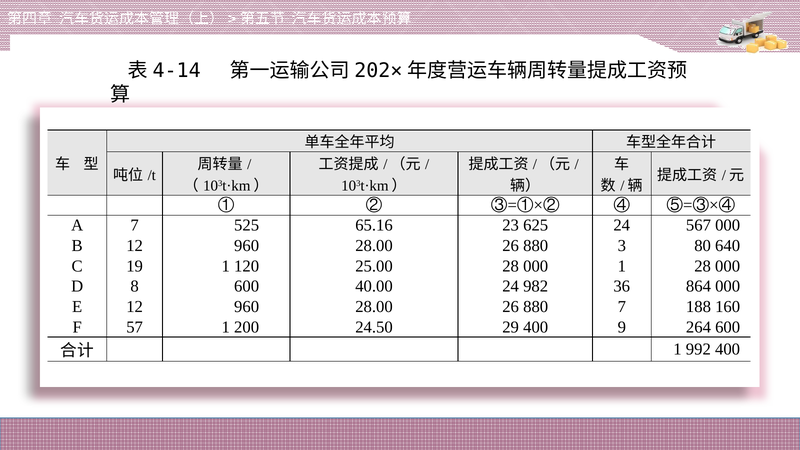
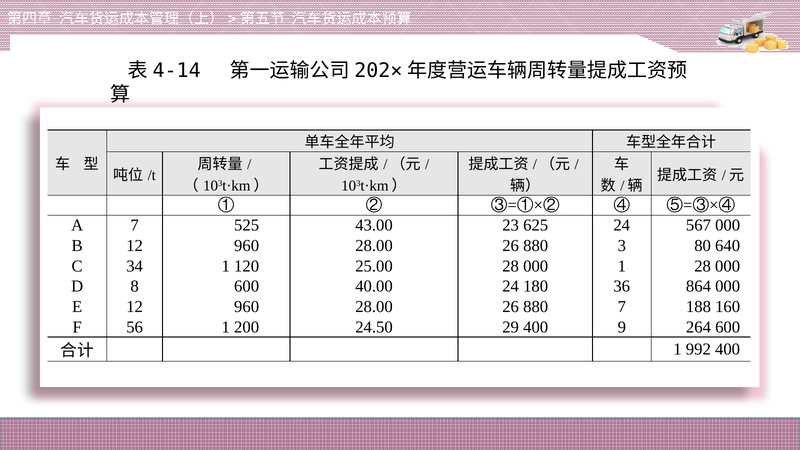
65.16: 65.16 -> 43.00 (374, 225)
19: 19 -> 34 (135, 266)
982: 982 -> 180 (536, 286)
57: 57 -> 56 (135, 327)
